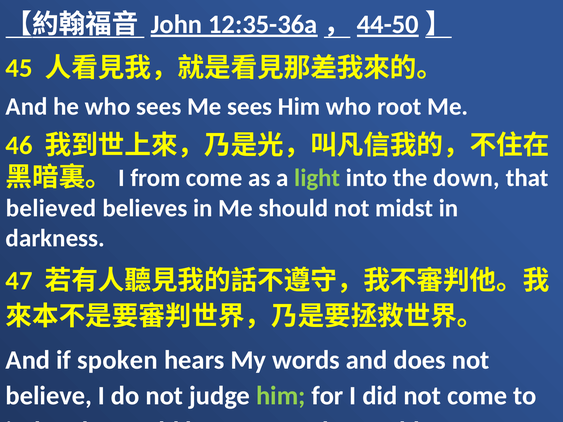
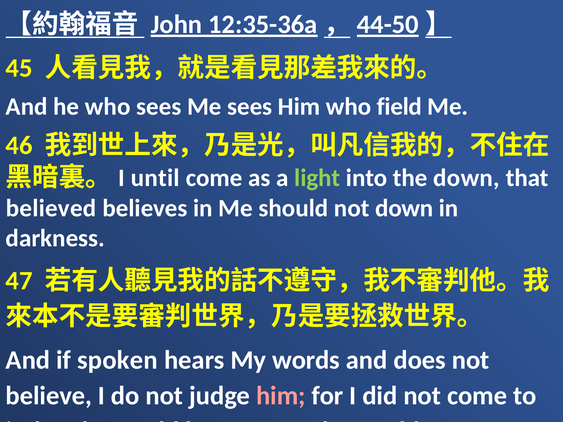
root: root -> field (399, 107)
from: from -> until (155, 178)
not midst: midst -> down (404, 208)
him colour: light green -> pink (281, 396)
